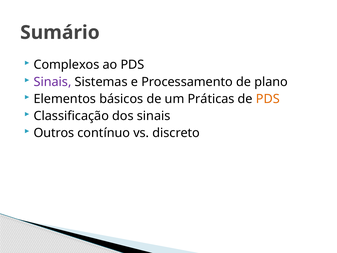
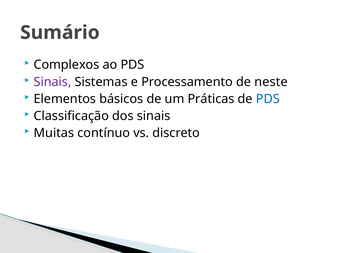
plano: plano -> neste (271, 82)
PDS colour: orange -> blue (268, 99)
Outros: Outros -> Muitas (54, 133)
